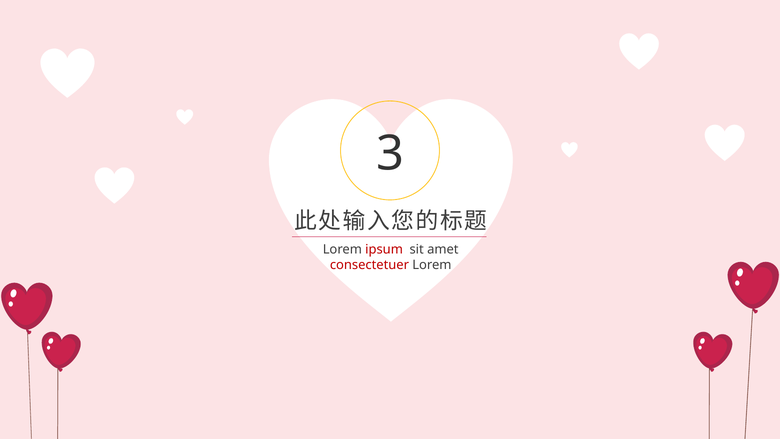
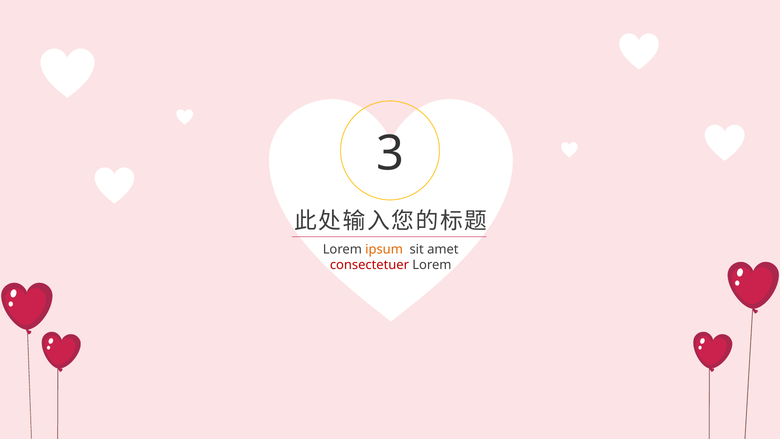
ipsum colour: red -> orange (384, 249)
